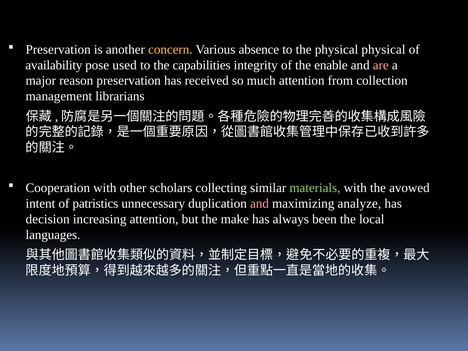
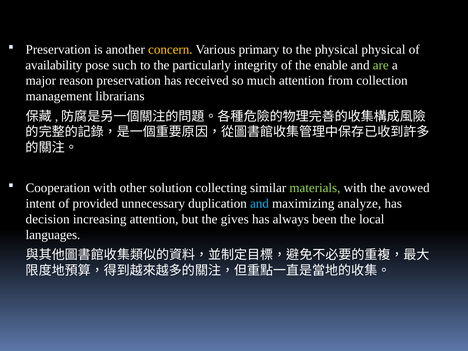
absence: absence -> primary (259, 49)
used: used -> such (125, 65)
capabilities: capabilities -> particularly (202, 65)
are colour: pink -> light green (381, 65)
scholars: scholars -> solution (171, 188)
patristics: patristics -> provided (95, 204)
and colour: pink -> light blue (259, 204)
make: make -> gives (235, 219)
